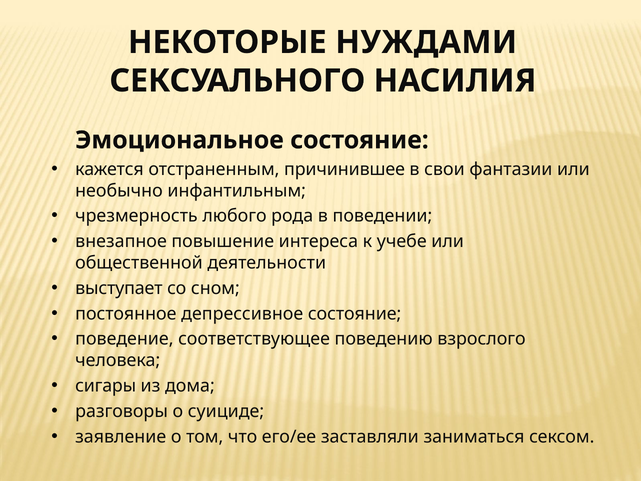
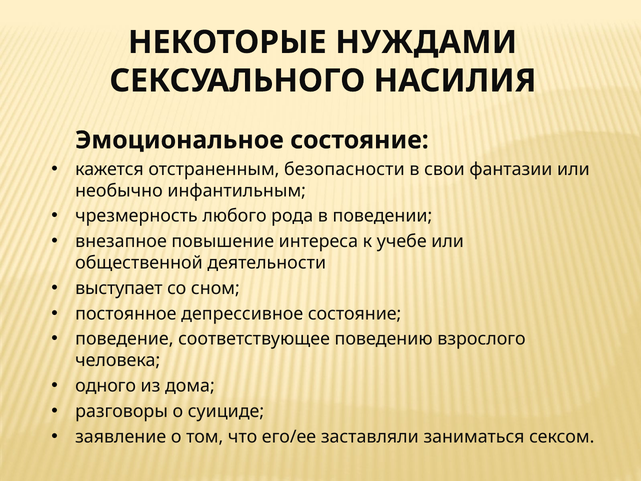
причинившее: причинившее -> безопасности (344, 169)
сигары: сигары -> одного (106, 386)
